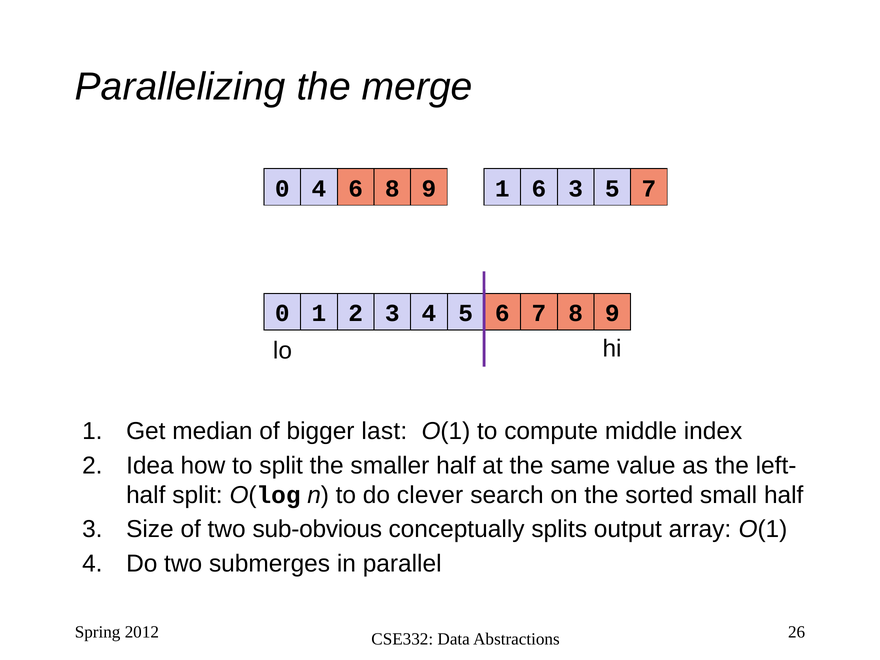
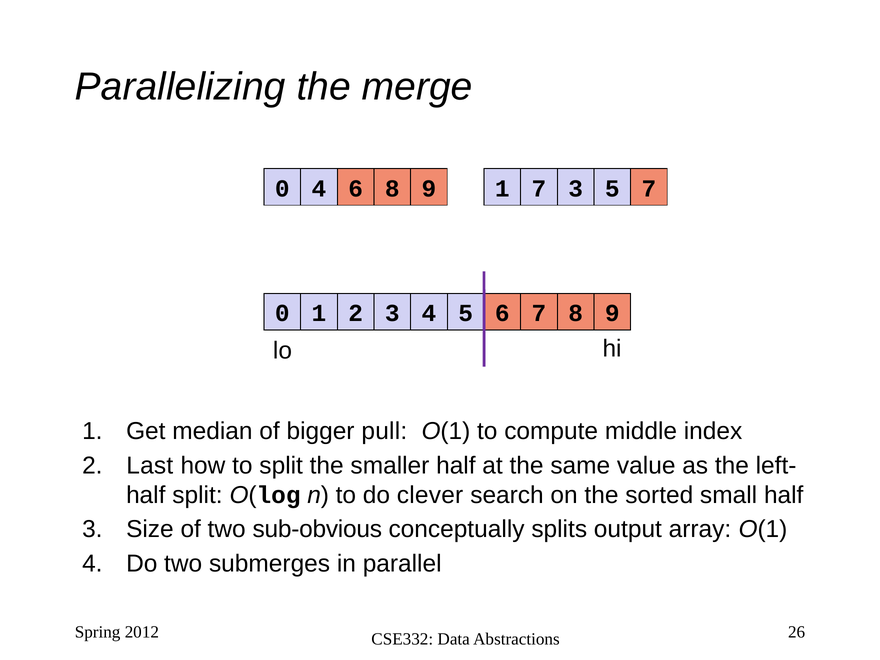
1 6: 6 -> 7 (539, 189)
last: last -> pull (384, 431)
Idea: Idea -> Last (150, 466)
